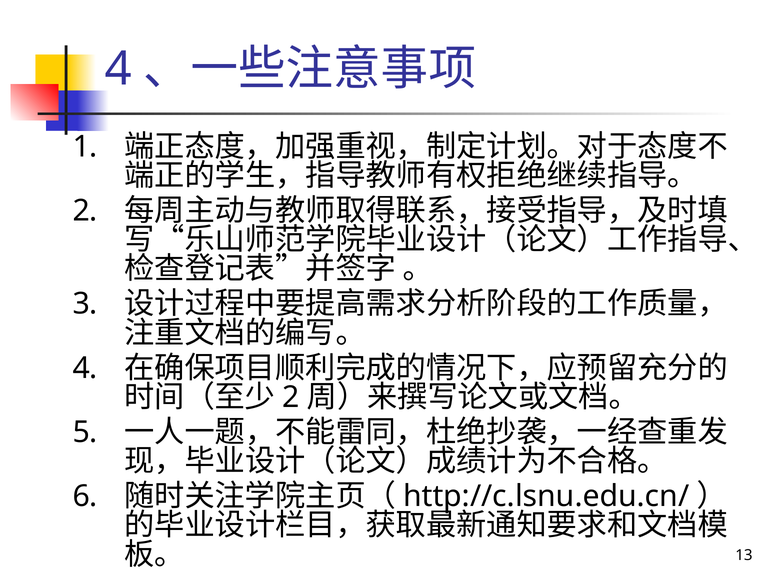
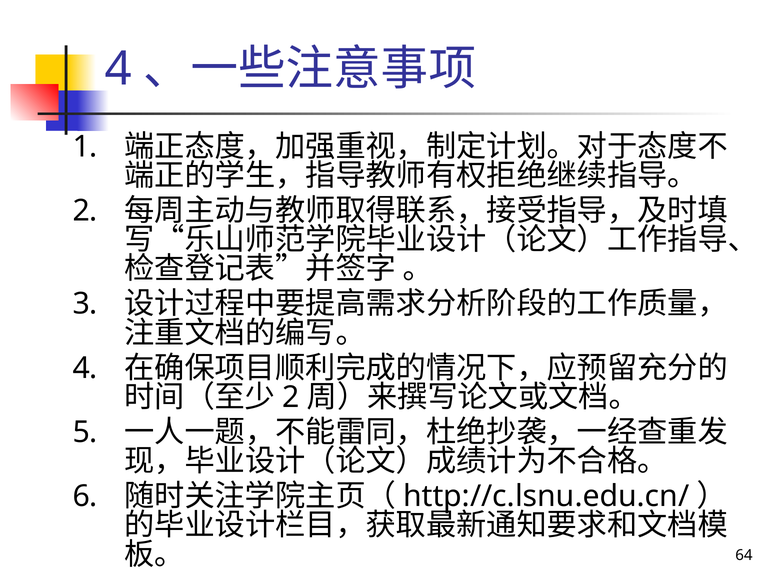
13: 13 -> 64 (744, 555)
